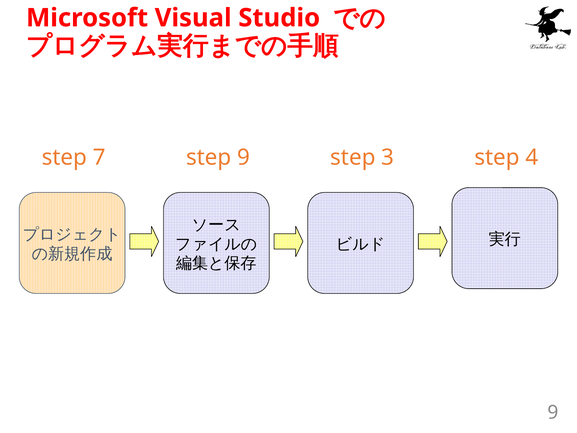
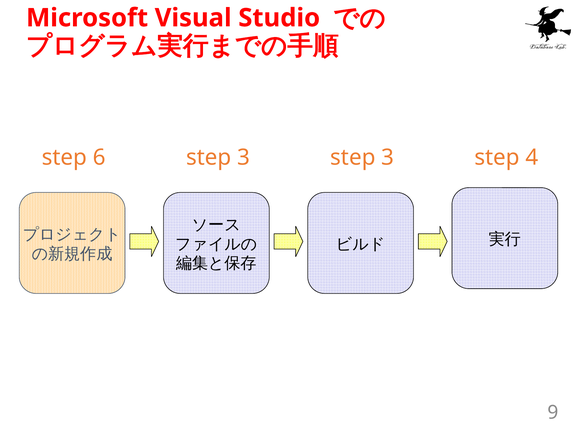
7: 7 -> 6 (99, 157)
9: 9 -> 3 (243, 157)
